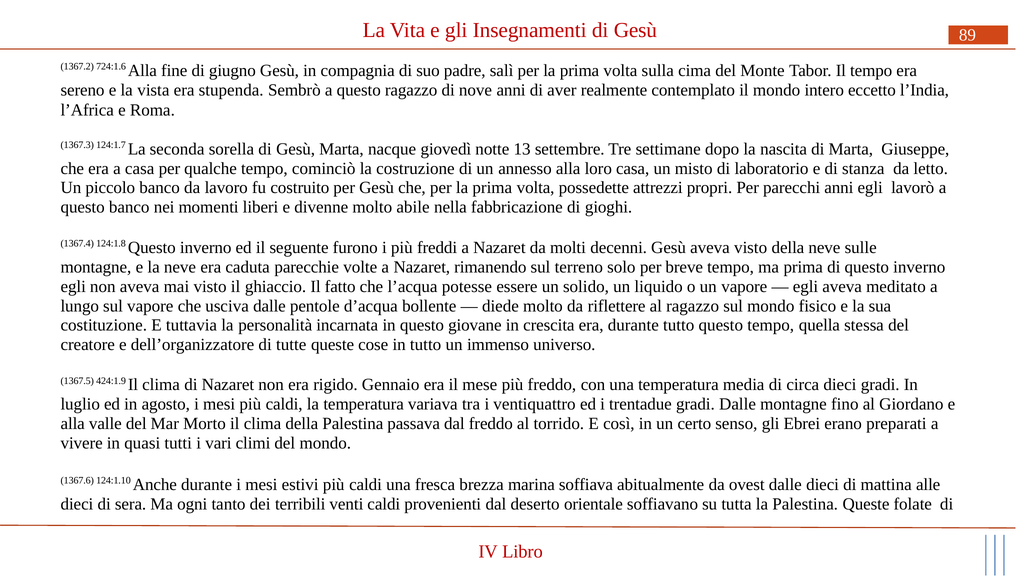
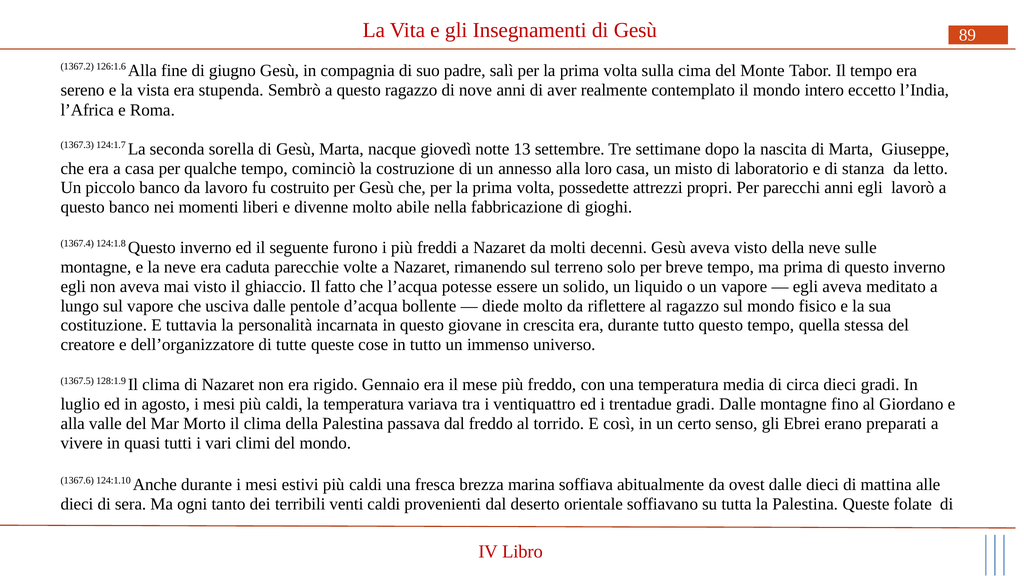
724:1.6: 724:1.6 -> 126:1.6 (111, 67)
424:1.9: 424:1.9 -> 128:1.9 (111, 381)
